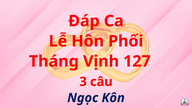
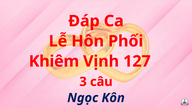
Tháng: Tháng -> Khiêm (54, 61)
